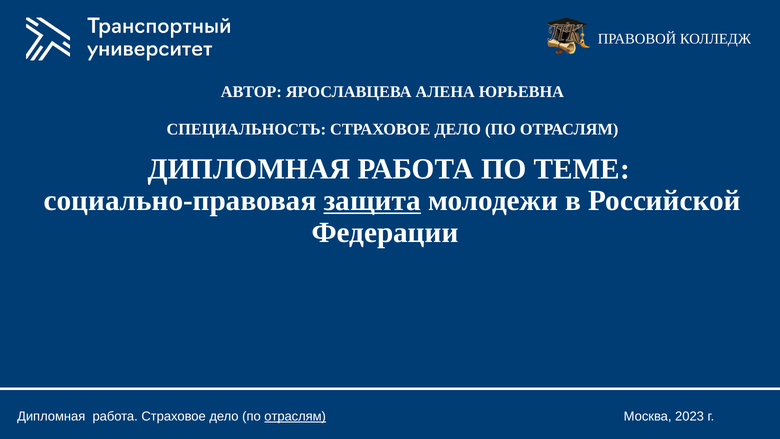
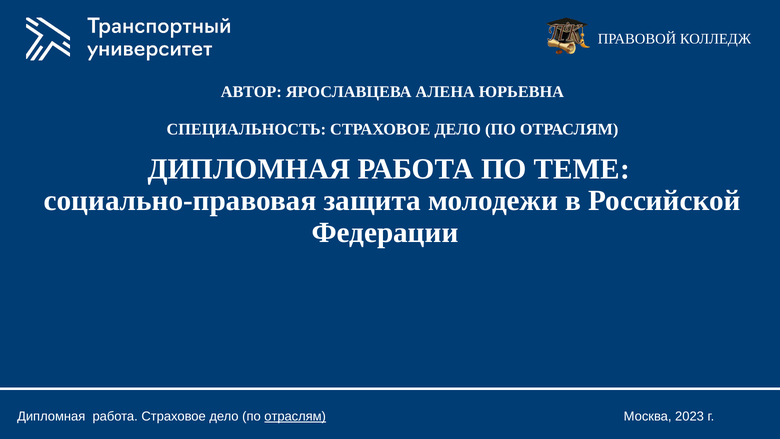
защита underline: present -> none (372, 201)
